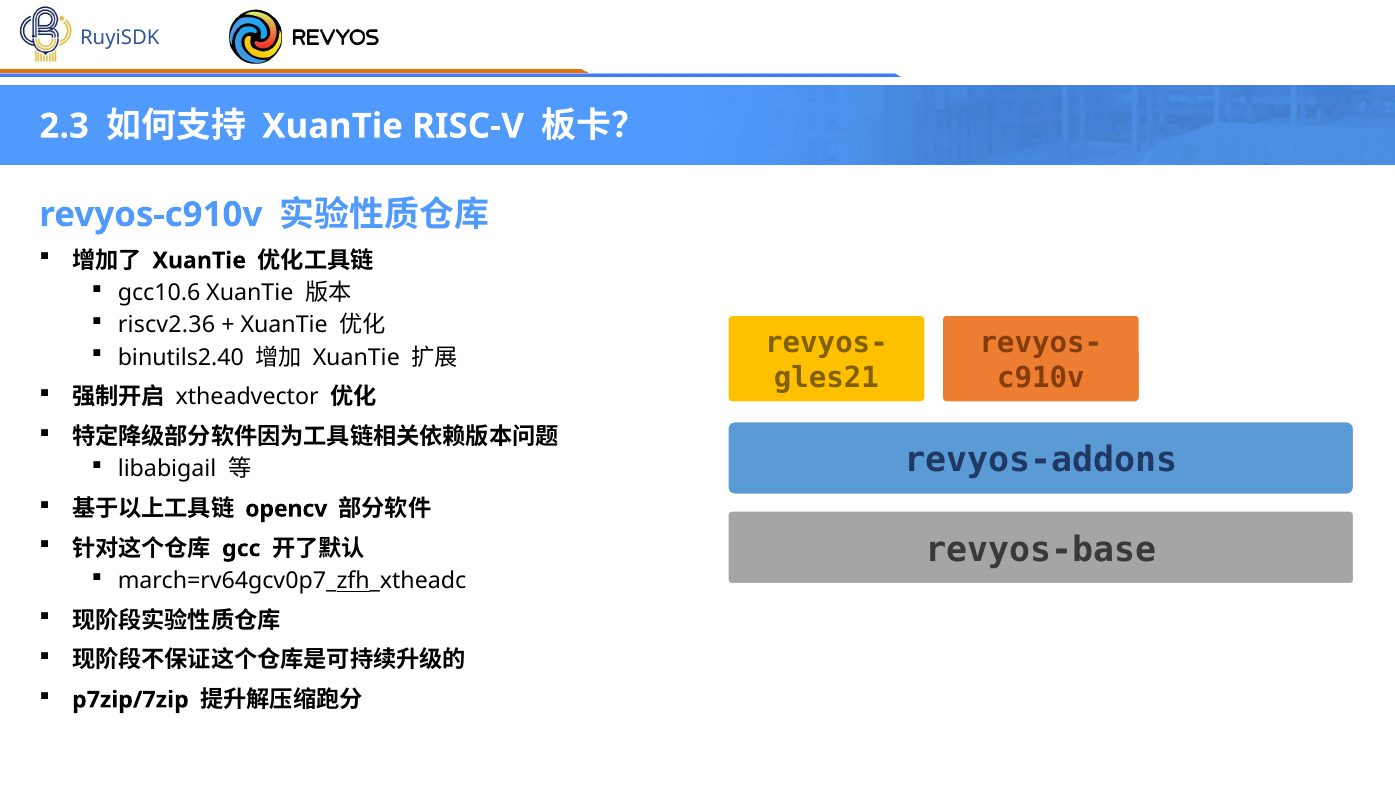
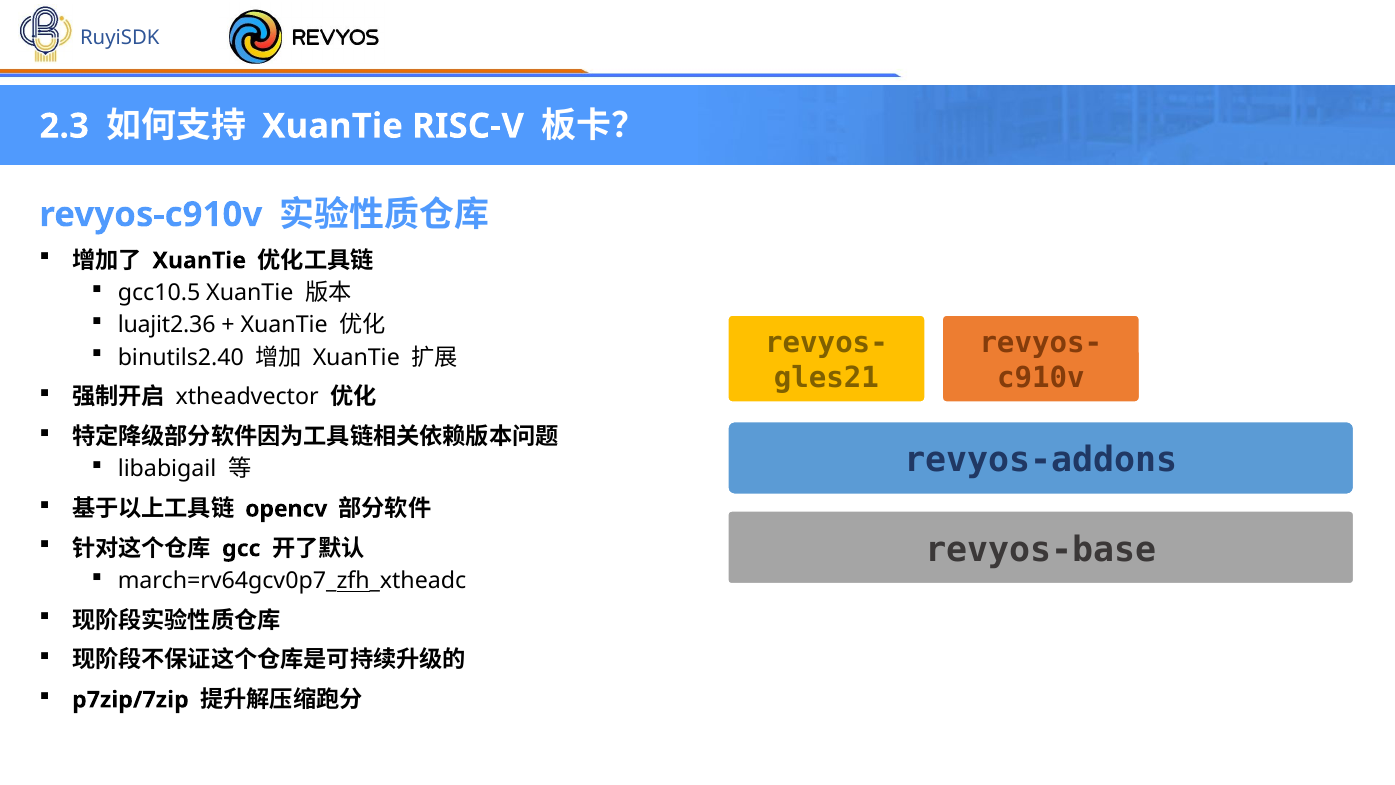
gcc10.6: gcc10.6 -> gcc10.5 (159, 293)
riscv2.36: riscv2.36 -> luajit2.36 (167, 325)
